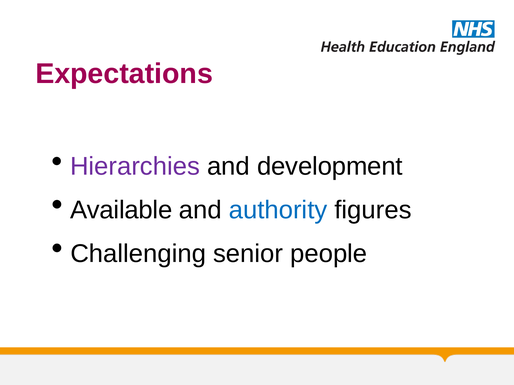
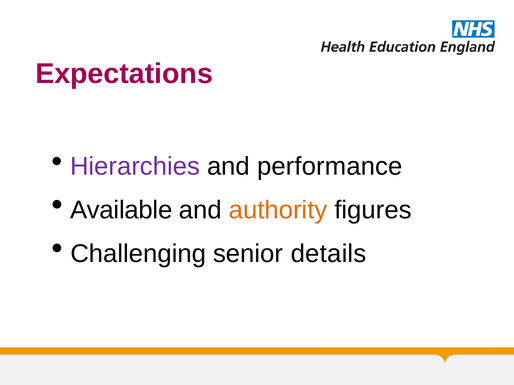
development: development -> performance (330, 167)
authority colour: blue -> orange (278, 210)
people: people -> details (329, 254)
